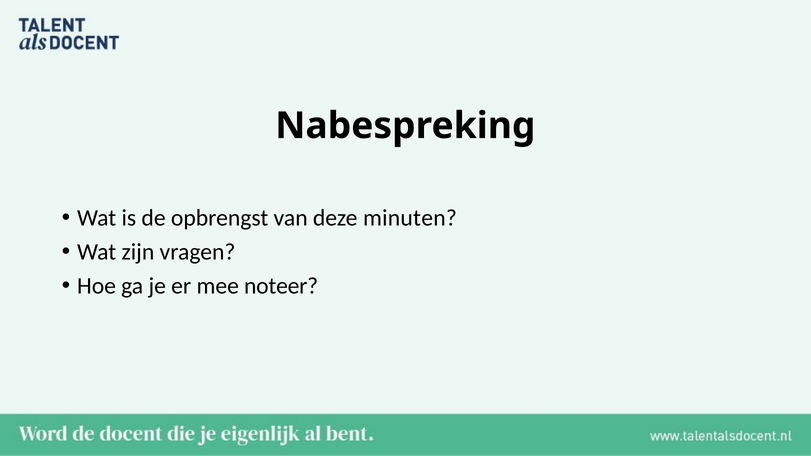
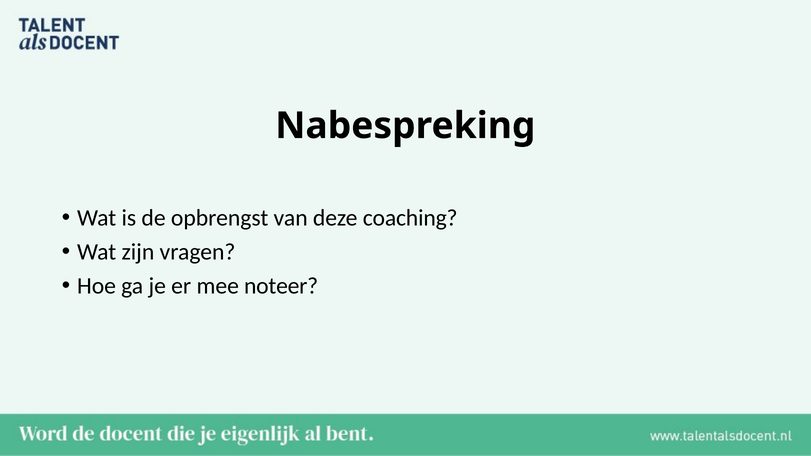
minuten: minuten -> coaching (410, 218)
